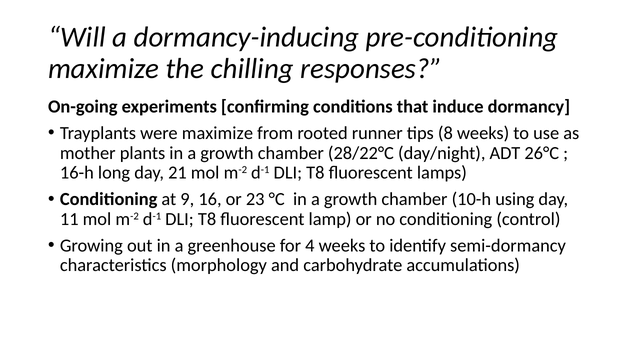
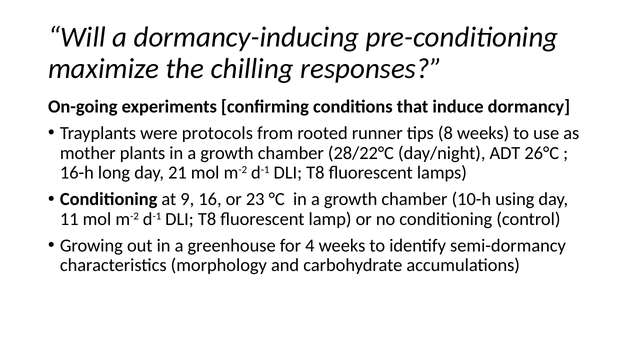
were maximize: maximize -> protocols (217, 133)
